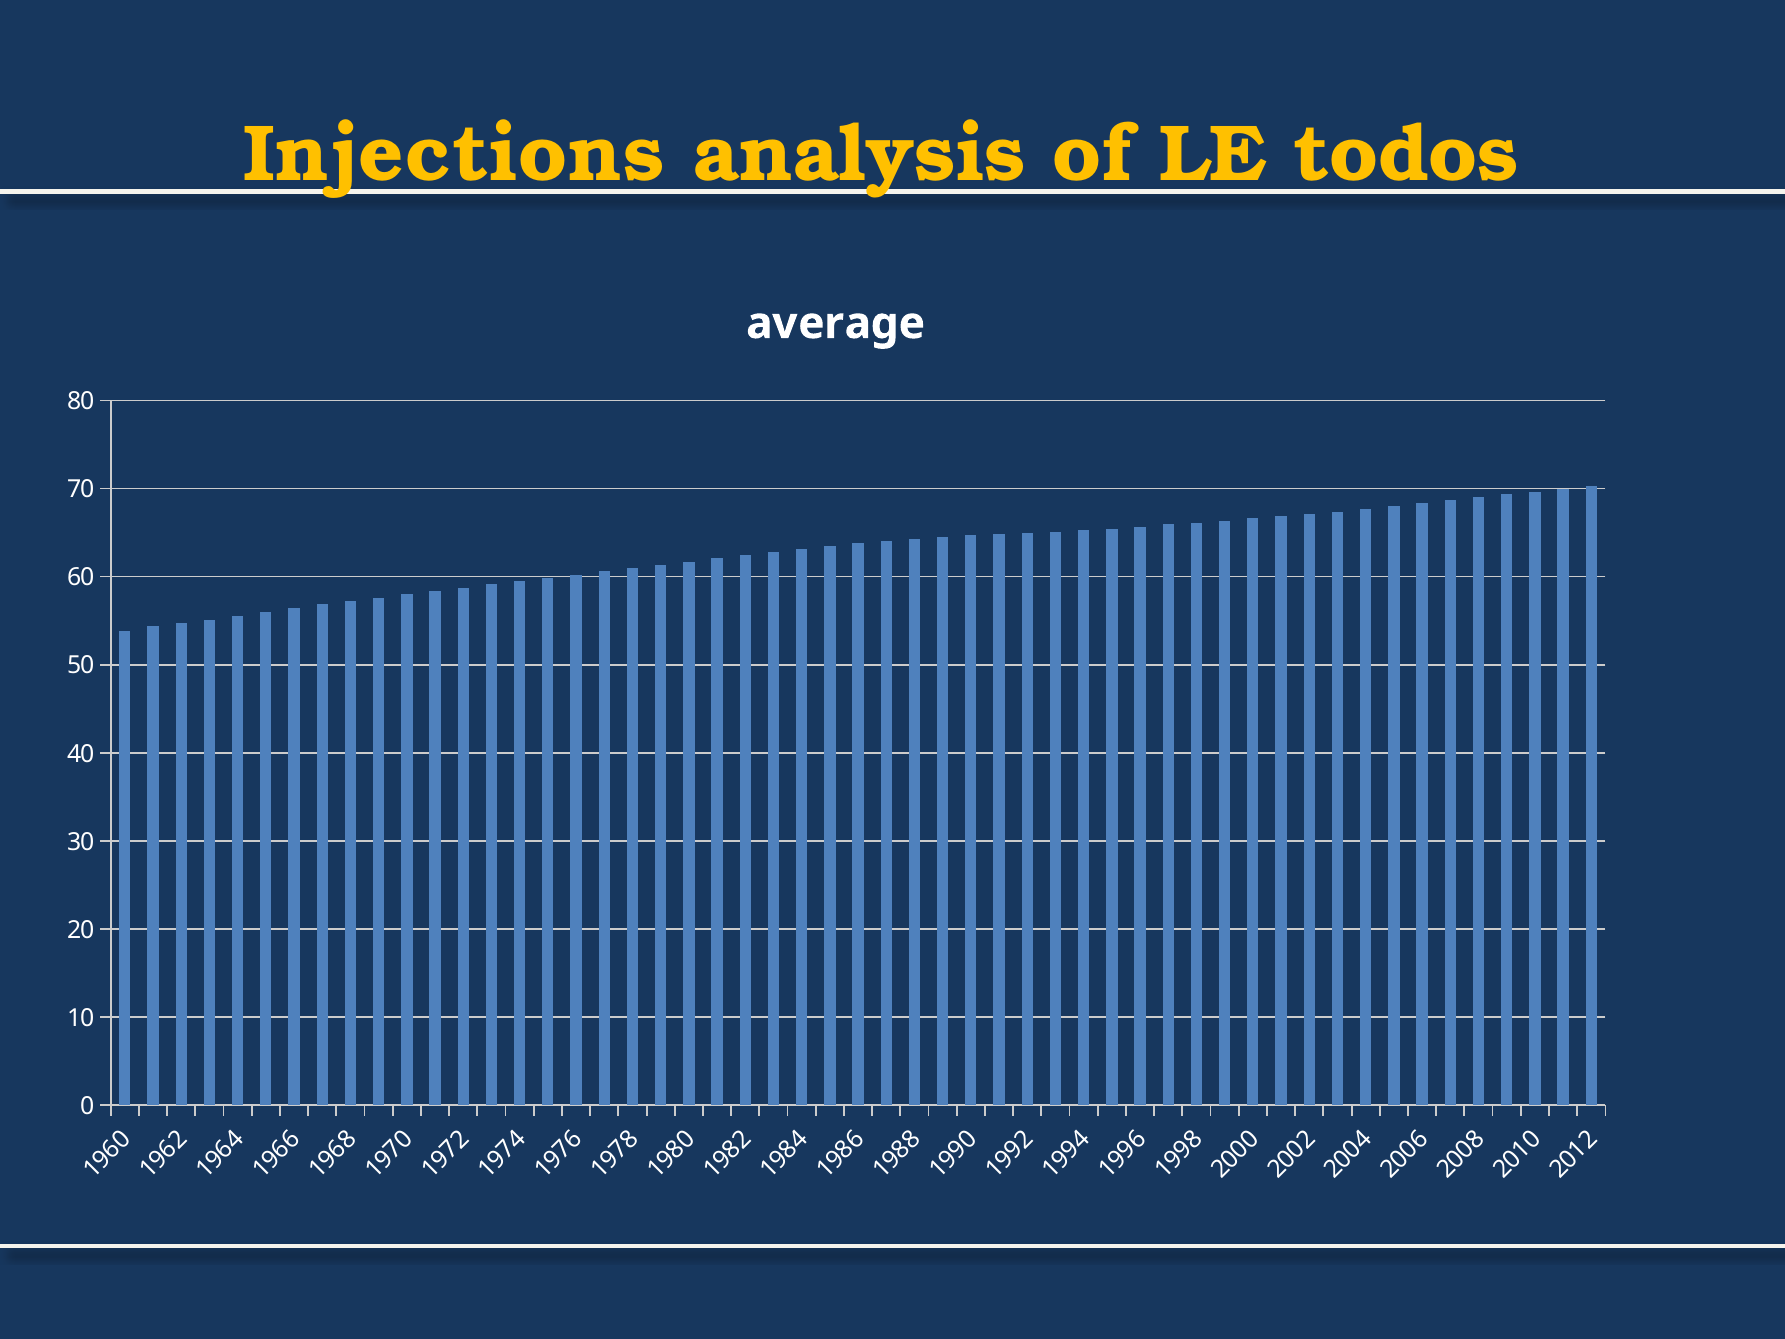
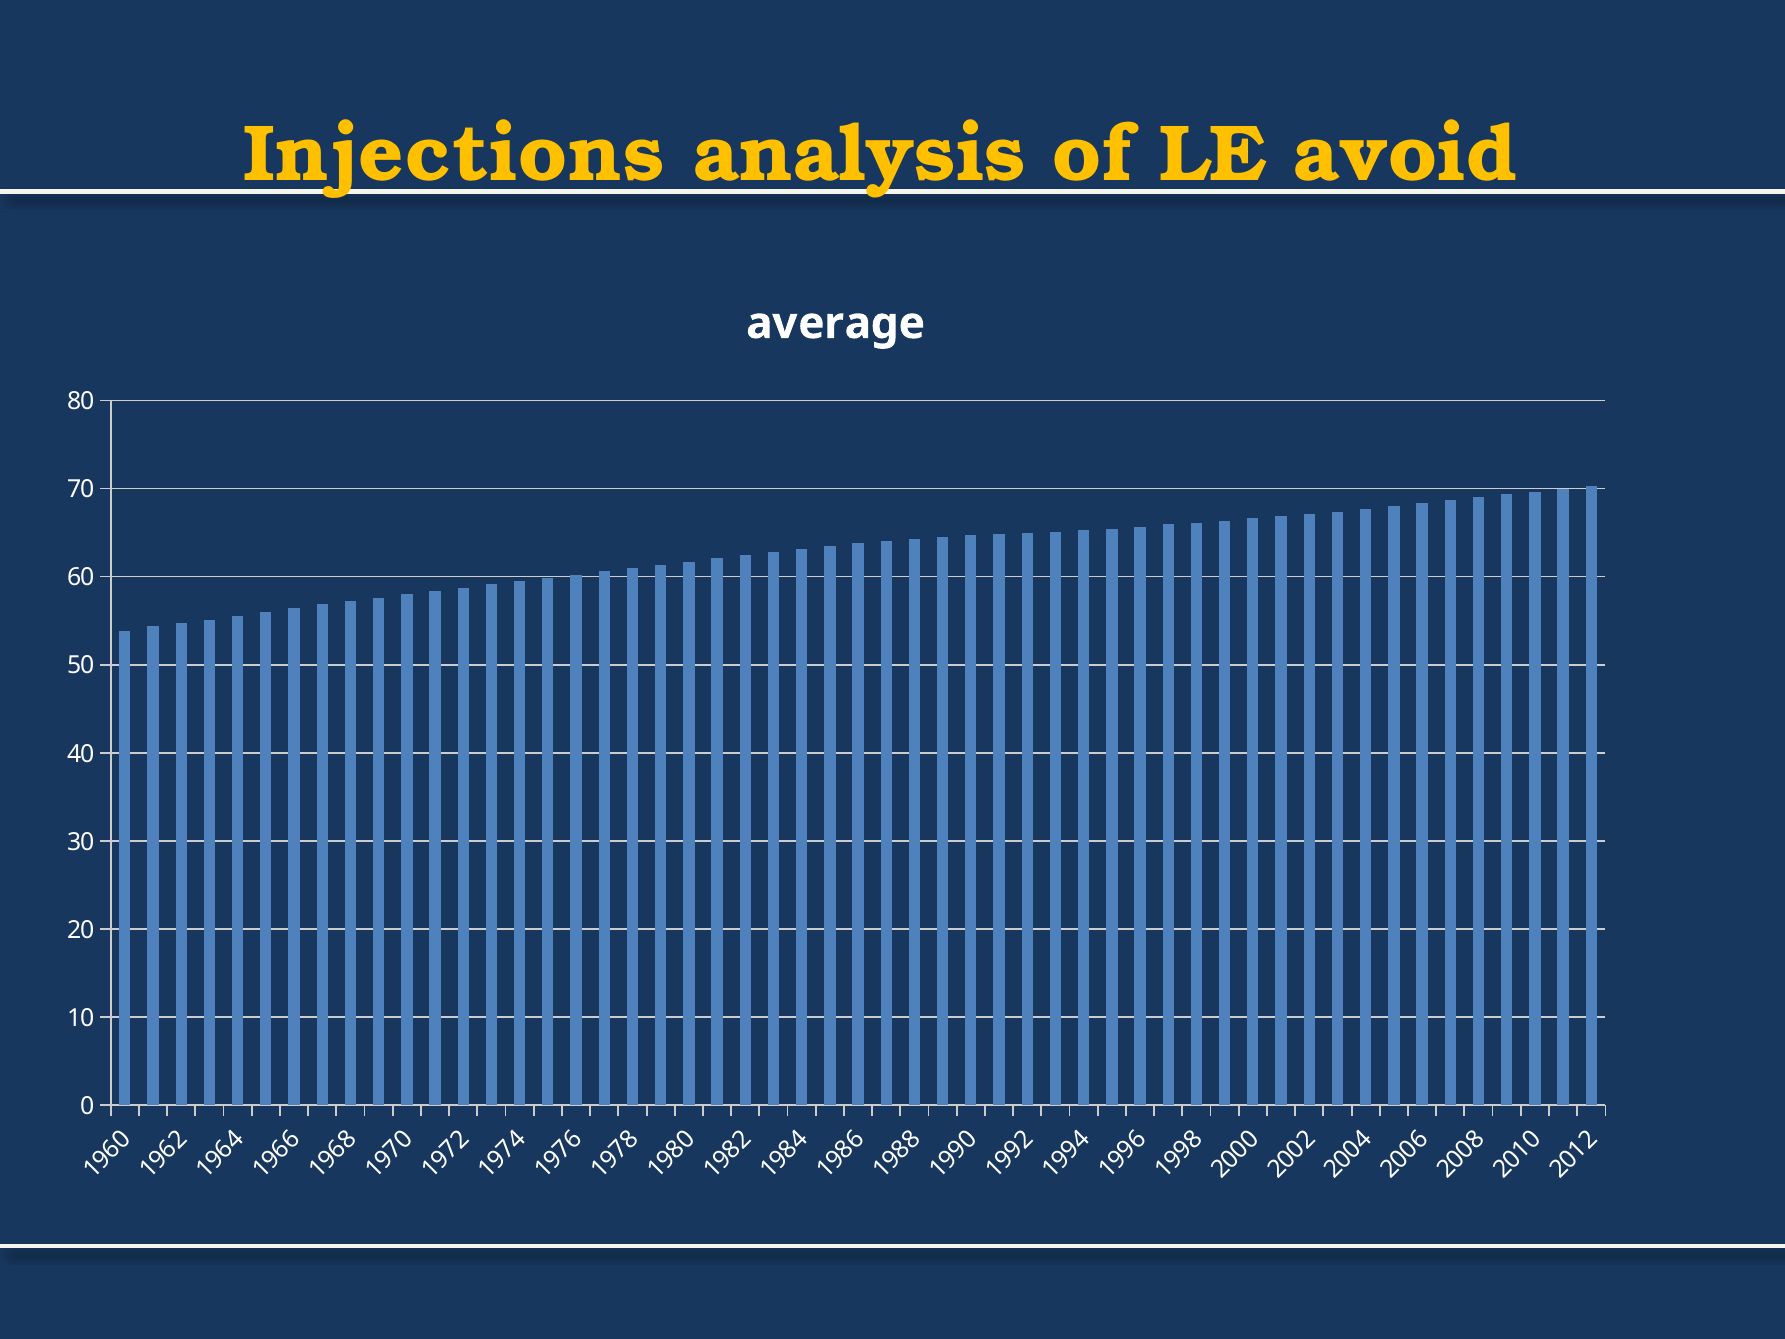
todos: todos -> avoid (1406, 154)
